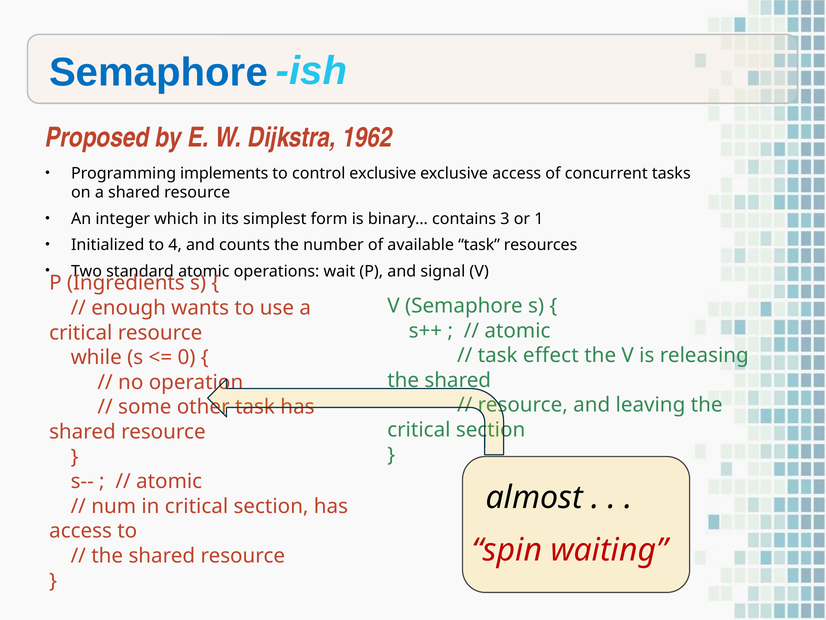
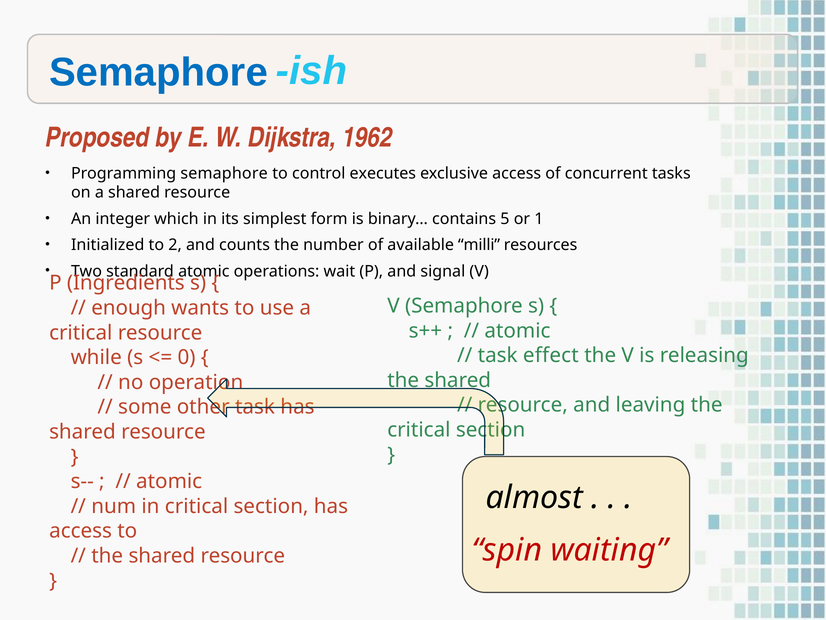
Programming implements: implements -> semaphore (224, 173)
control exclusive: exclusive -> executes (383, 173)
3: 3 -> 5 (505, 219)
4: 4 -> 2 (175, 245)
available task: task -> milli (479, 245)
